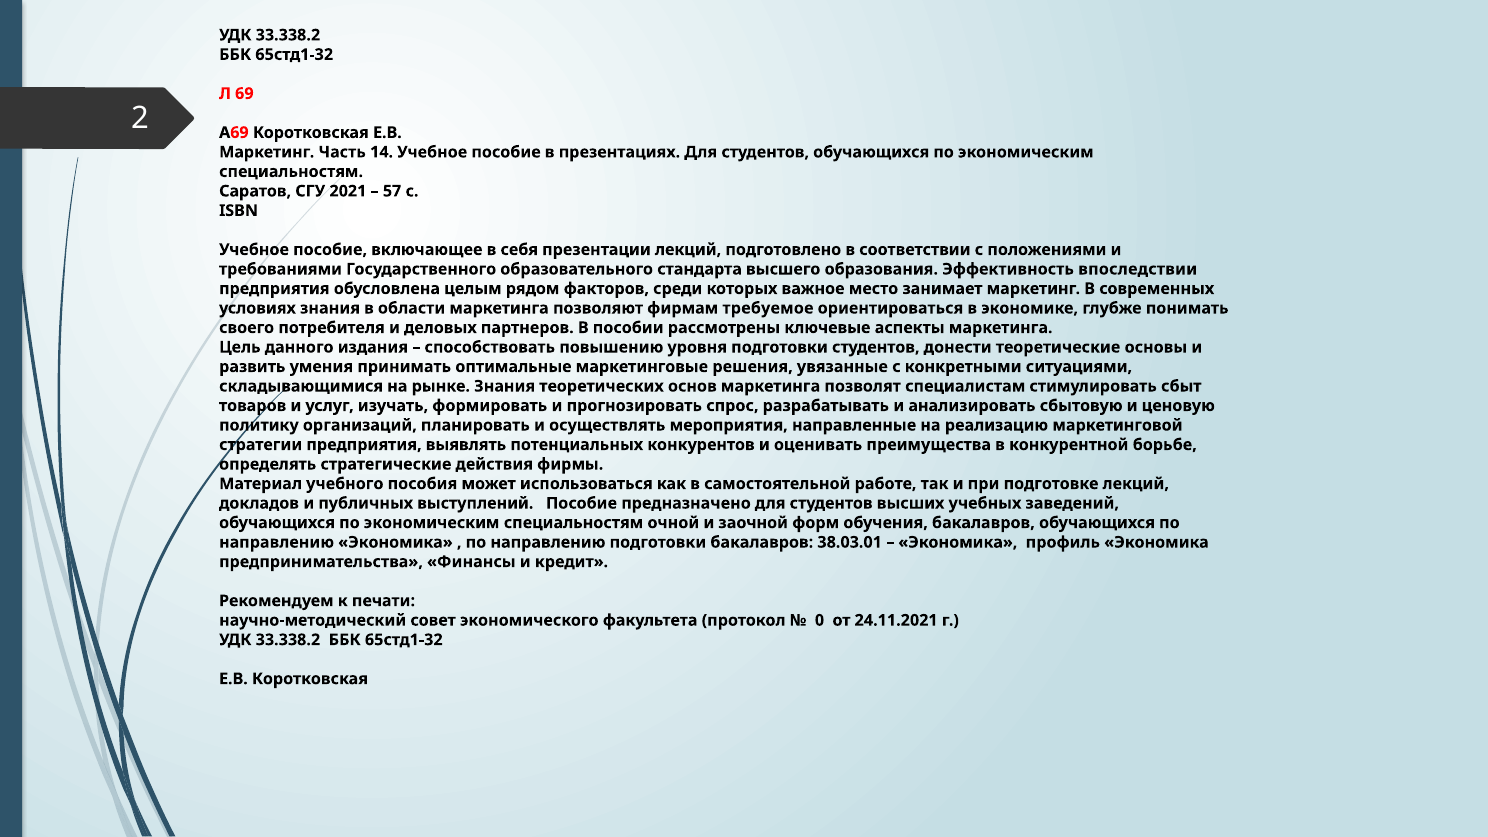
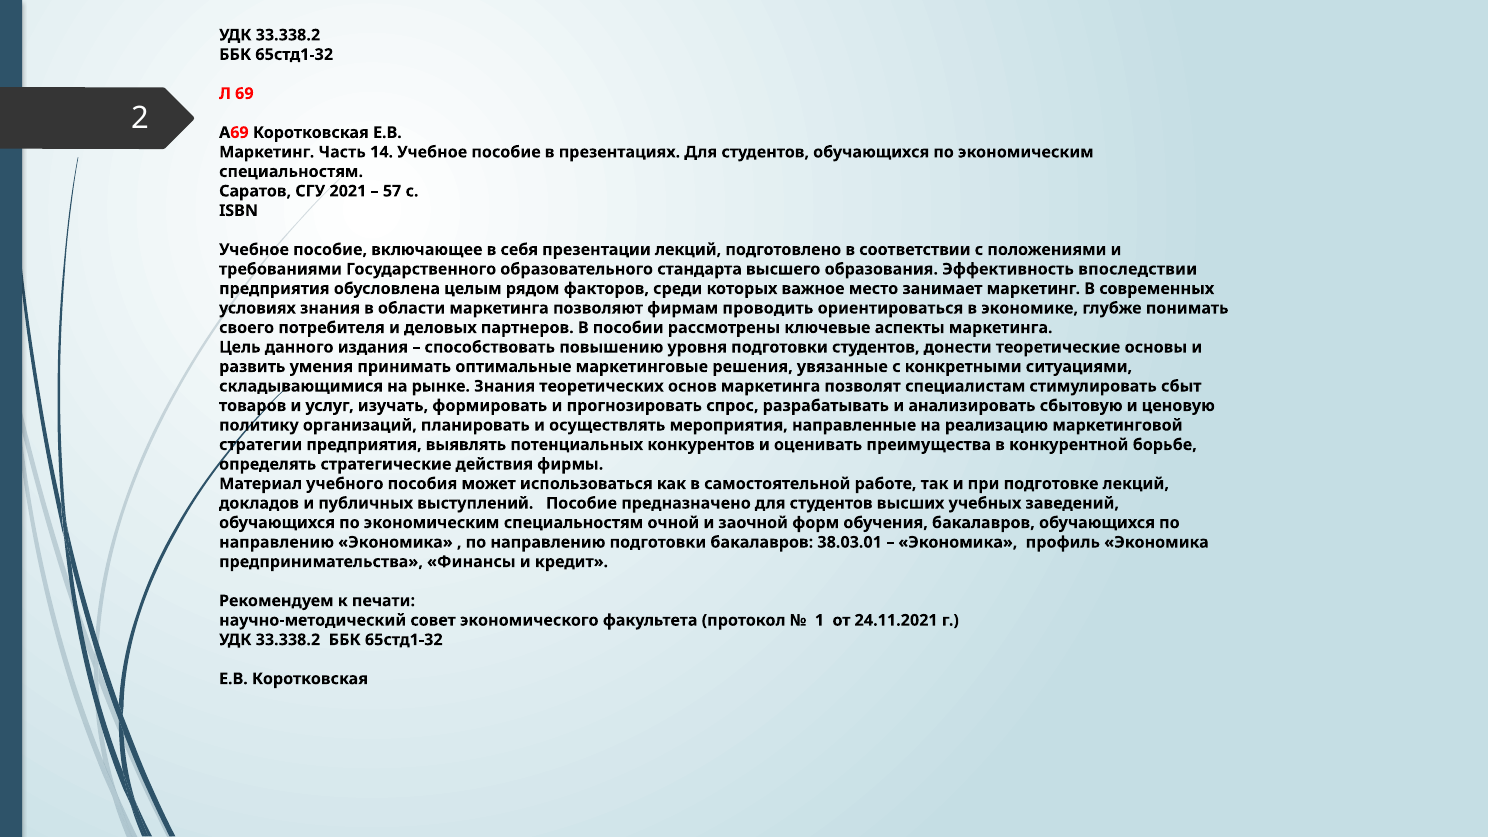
требуемое: требуемое -> проводить (768, 308)
0: 0 -> 1 (819, 620)
